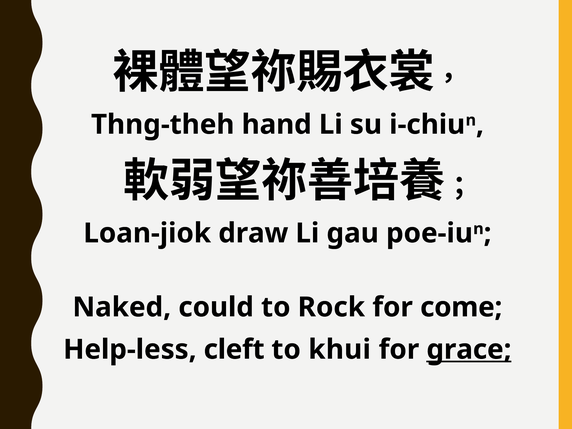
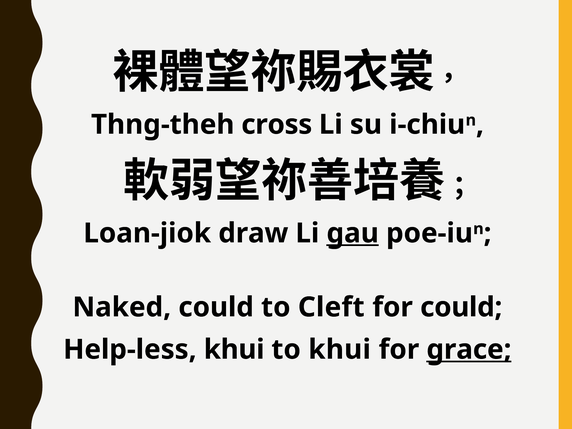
hand: hand -> cross (277, 125)
gau underline: none -> present (353, 233)
Rock: Rock -> Cleft (331, 307)
for come: come -> could (461, 307)
Help-less cleft: cleft -> khui (234, 350)
